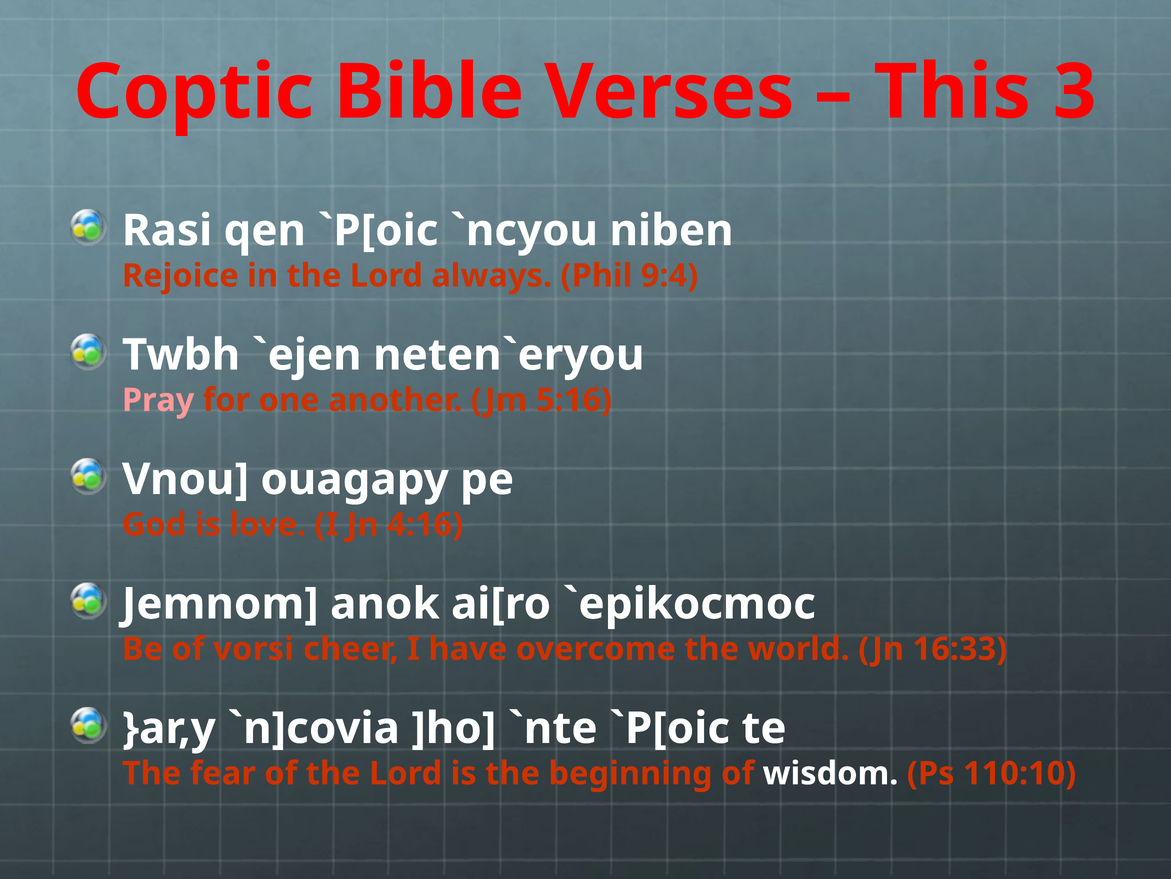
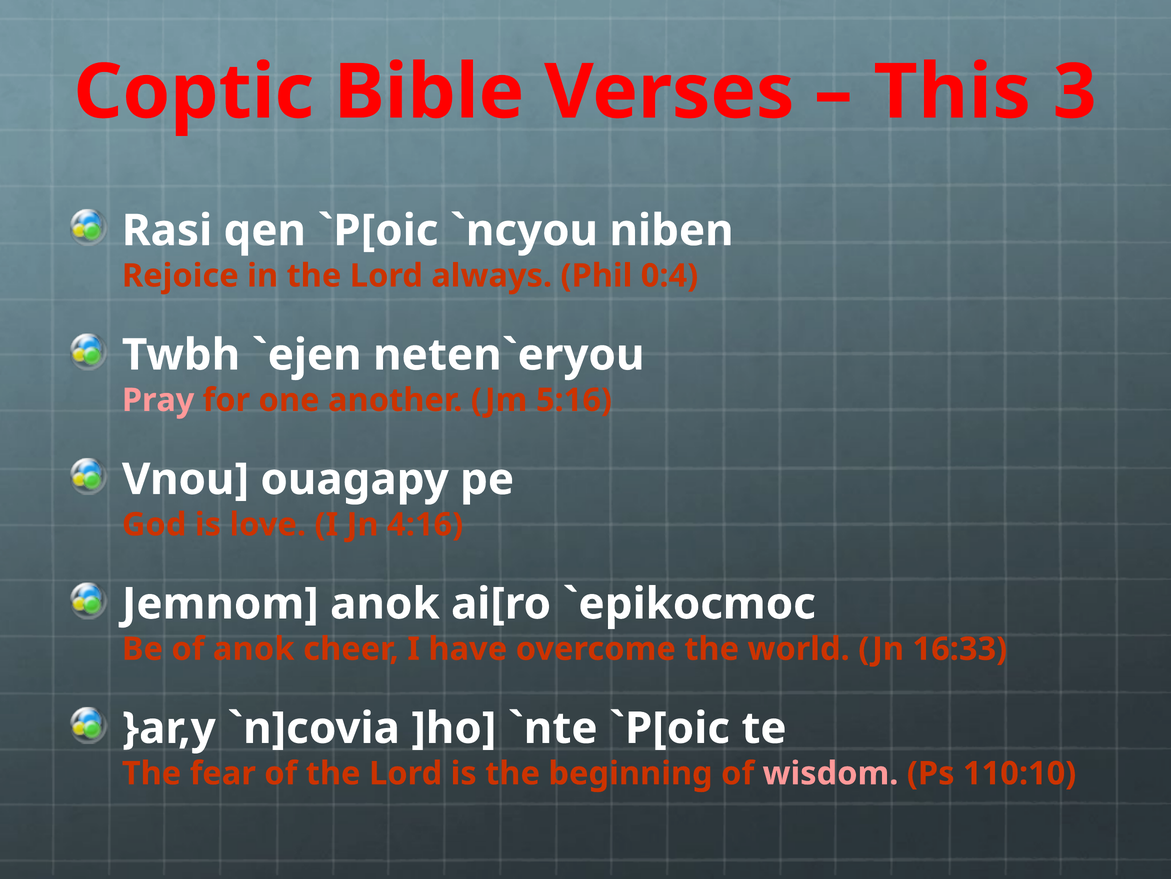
9:4: 9:4 -> 0:4 (669, 276)
of vorsi: vorsi -> anok (254, 649)
wisdom colour: white -> pink (831, 773)
